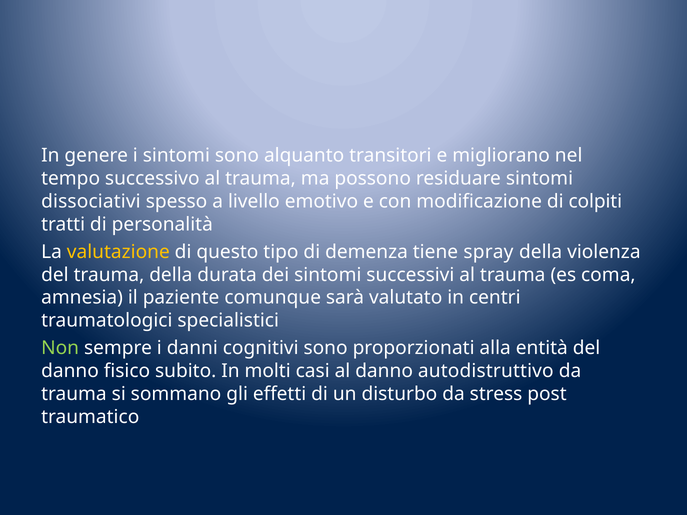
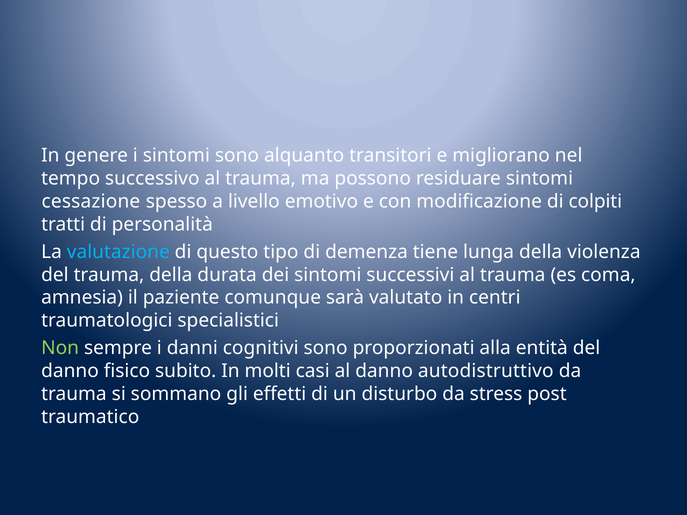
dissociativi: dissociativi -> cessazione (91, 202)
valutazione colour: yellow -> light blue (118, 252)
spray: spray -> lunga (489, 252)
